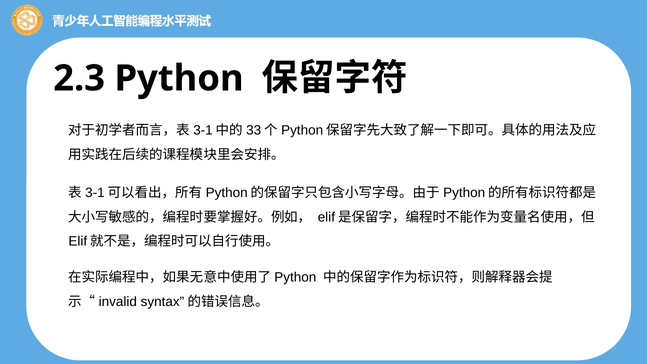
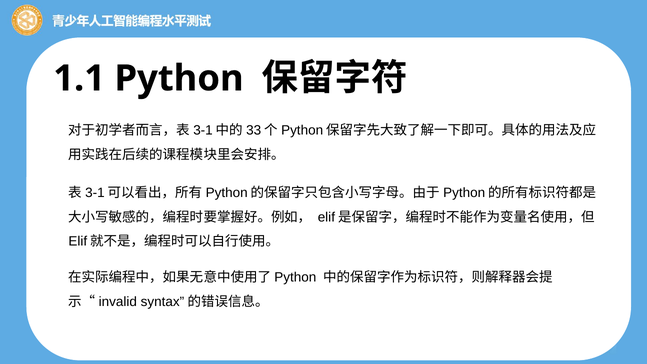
2.3: 2.3 -> 1.1 (79, 78)
